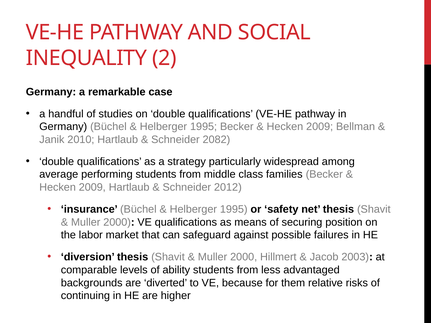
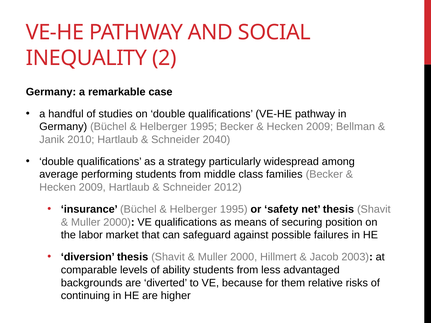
2082: 2082 -> 2040 (216, 140)
